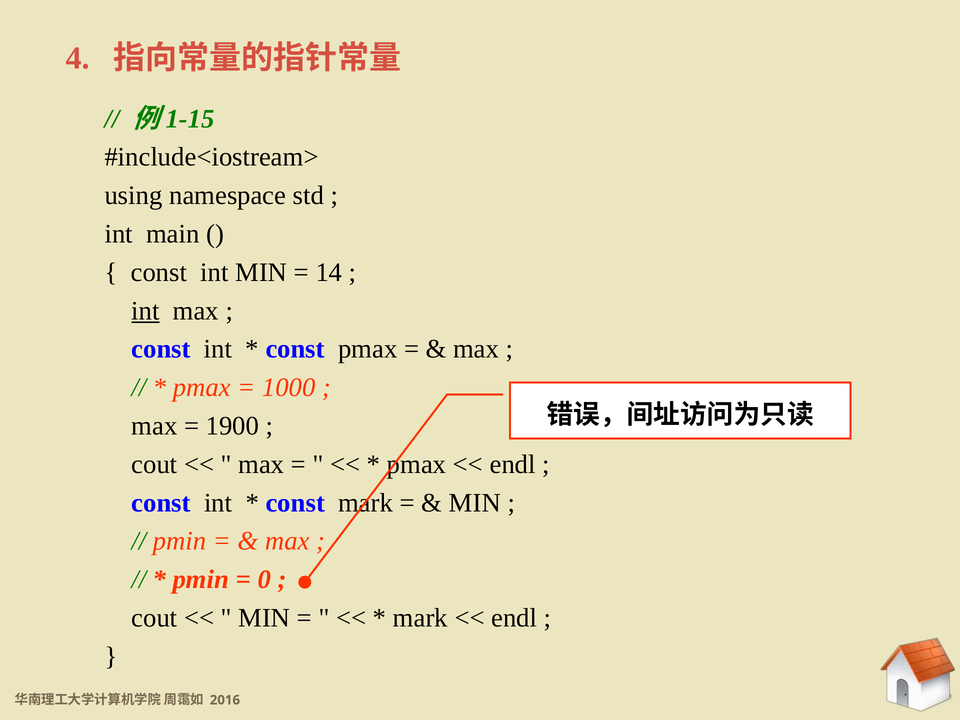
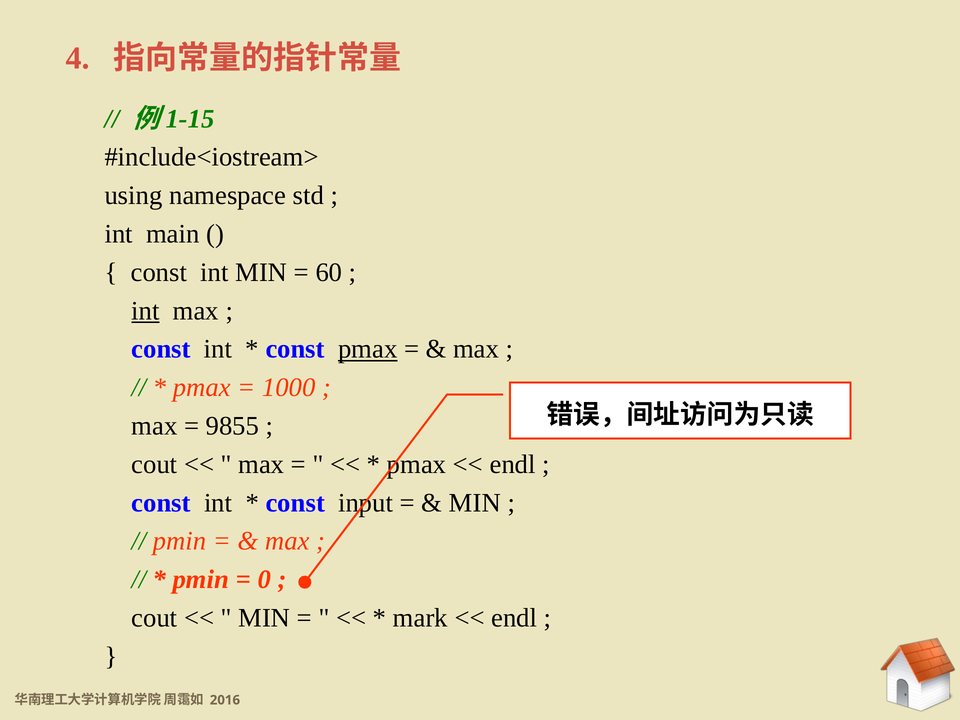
14: 14 -> 60 (329, 272)
pmax underline: none -> present (368, 349)
1900: 1900 -> 9855 (232, 426)
const mark: mark -> input (366, 503)
